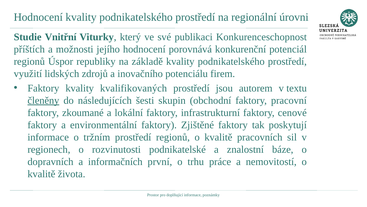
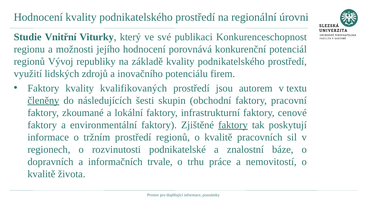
příštích: příštích -> regionu (29, 49)
Úspor: Úspor -> Vývoj (61, 61)
faktory underline: none -> present (233, 125)
první: první -> trvale (160, 161)
